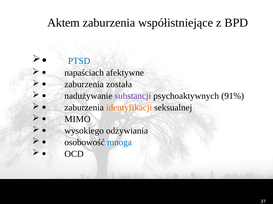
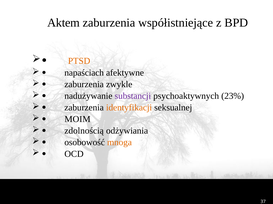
PTSD colour: blue -> orange (79, 61)
została: została -> zwykle (119, 85)
91%: 91% -> 23% (233, 96)
MIMO: MIMO -> MOIM (78, 120)
wysokiego: wysokiego -> zdolnością (84, 131)
mnoga colour: blue -> orange (119, 143)
